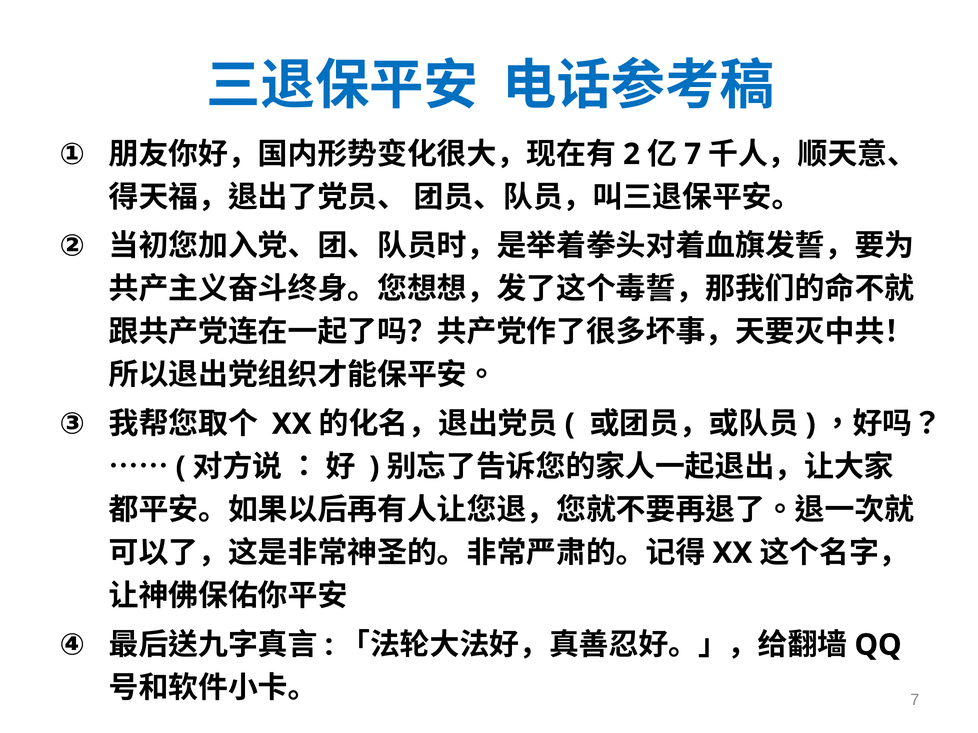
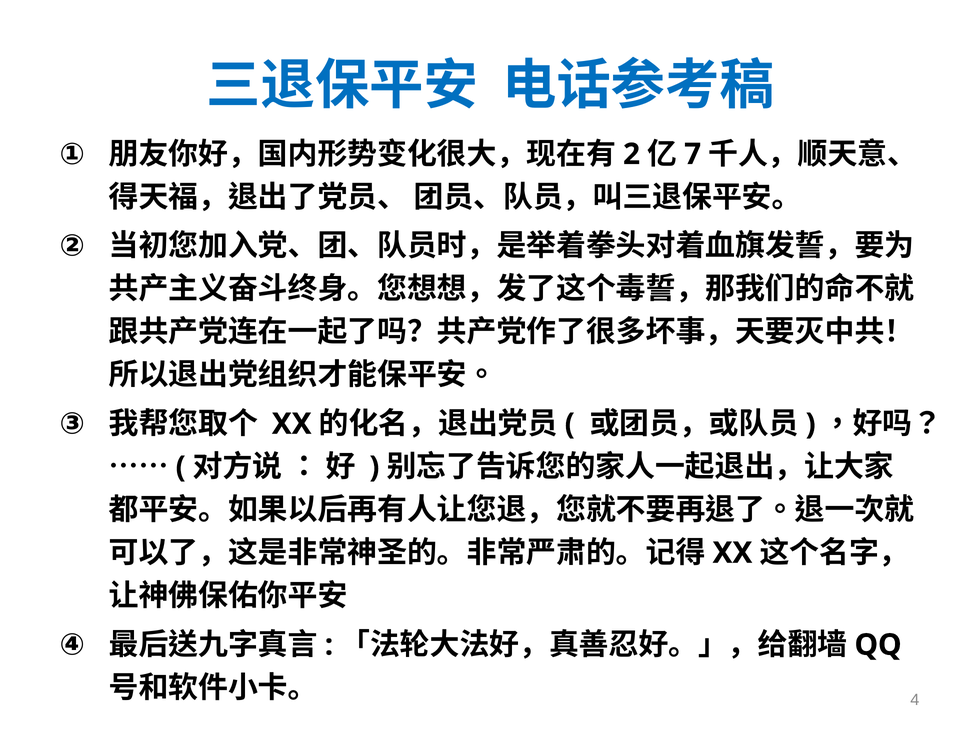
7: 7 -> 4 (915, 700)
